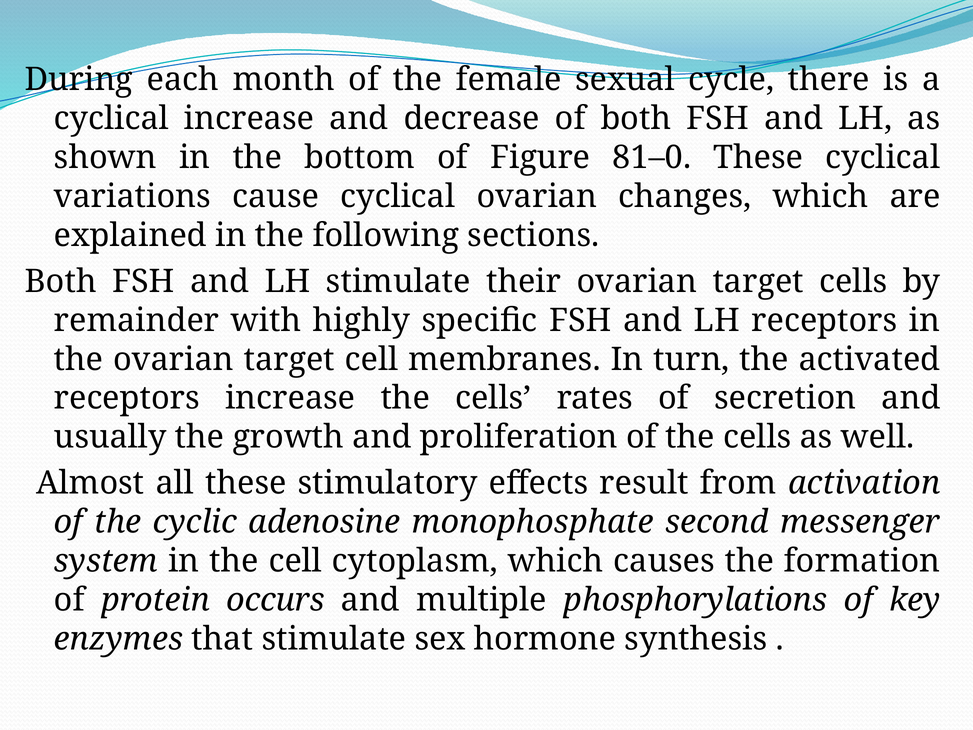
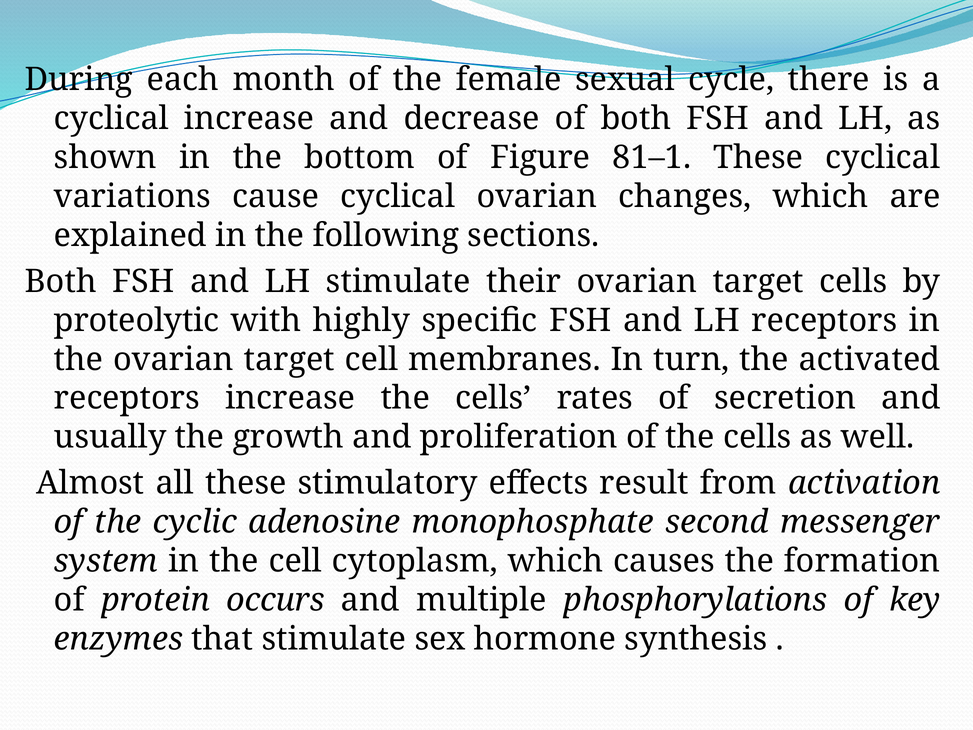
81–0: 81–0 -> 81–1 (652, 158)
remainder: remainder -> proteolytic (137, 320)
